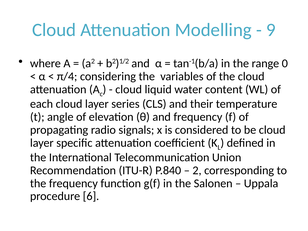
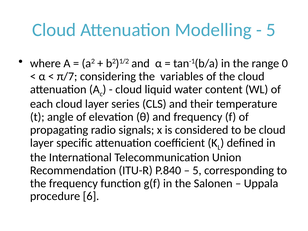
9: 9 -> 5 (271, 30)
π/4: π/4 -> π/7 (67, 76)
2: 2 -> 5 (197, 170)
